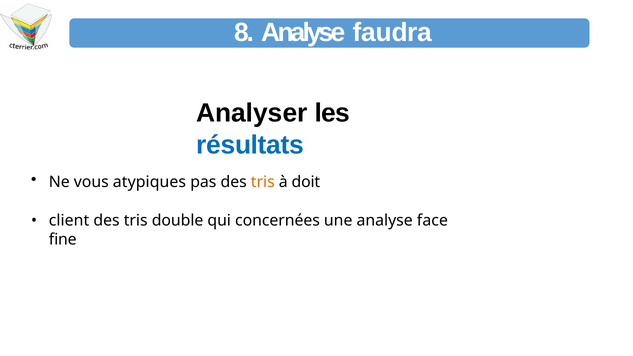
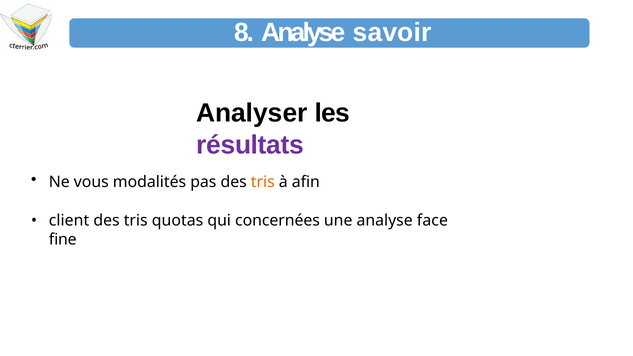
faudra: faudra -> savoir (392, 33)
résultats colour: blue -> purple (250, 145)
atypiques: atypiques -> modalités (150, 182)
doit: doit -> afin (306, 182)
double: double -> quotas (178, 221)
